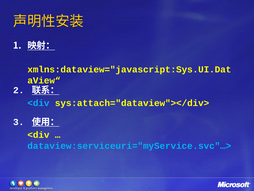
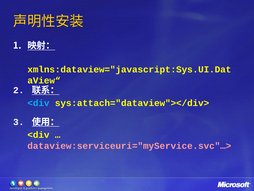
dataview:serviceuri="myService.svc"…> colour: light blue -> pink (129, 146)
